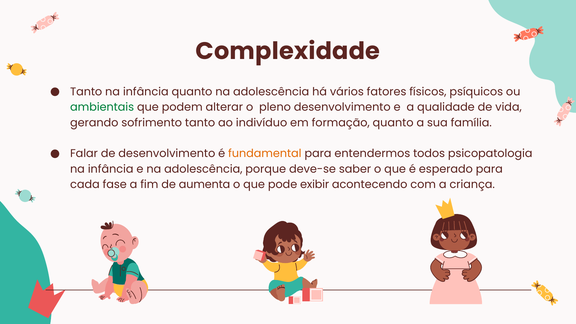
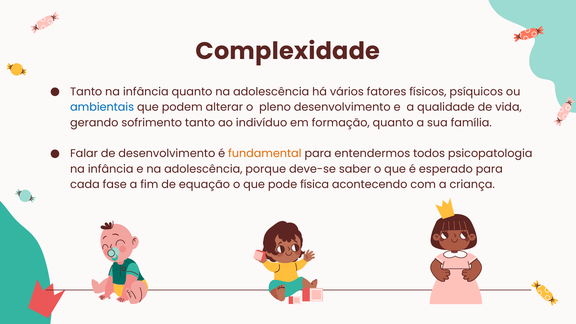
ambientais colour: green -> blue (102, 107)
aumenta: aumenta -> equação (204, 185)
exibir: exibir -> física (315, 185)
